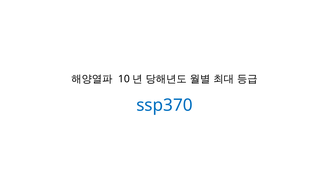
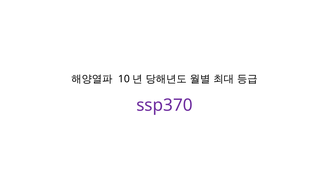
ssp370 colour: blue -> purple (164, 105)
